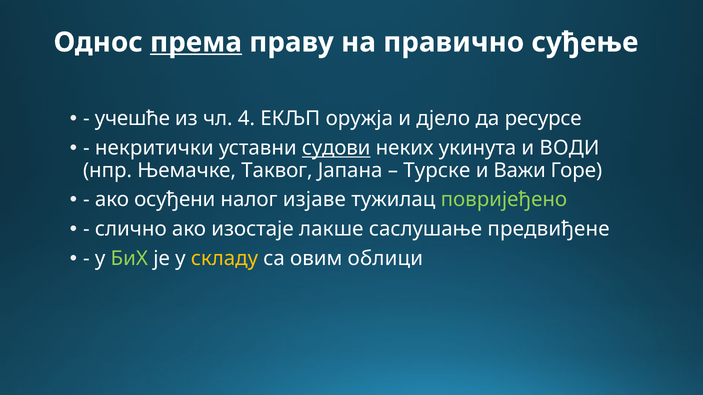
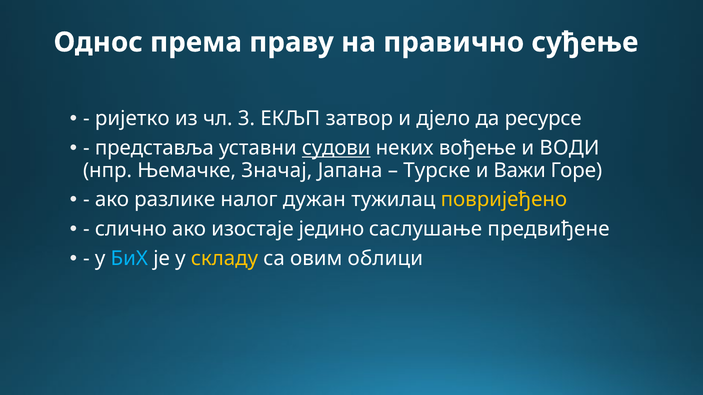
према underline: present -> none (196, 42)
учешће: учешће -> ријетко (132, 119)
4: 4 -> 3 (246, 119)
оружја: оружја -> затвор (359, 119)
некритички: некритички -> представља (154, 148)
укинута: укинута -> вођење (478, 148)
Таквог: Таквог -> Значај (277, 170)
осуђени: осуђени -> разлике (175, 200)
изјаве: изјаве -> дужан (314, 200)
повријеђено colour: light green -> yellow (504, 200)
лакше: лакше -> једино (331, 229)
БиХ colour: light green -> light blue (129, 259)
